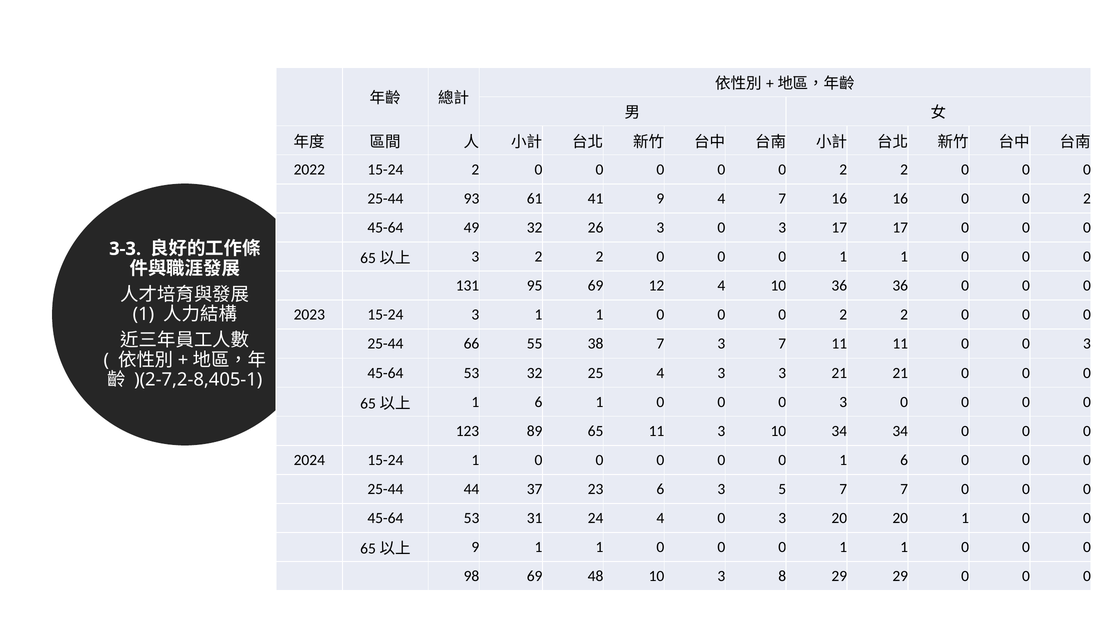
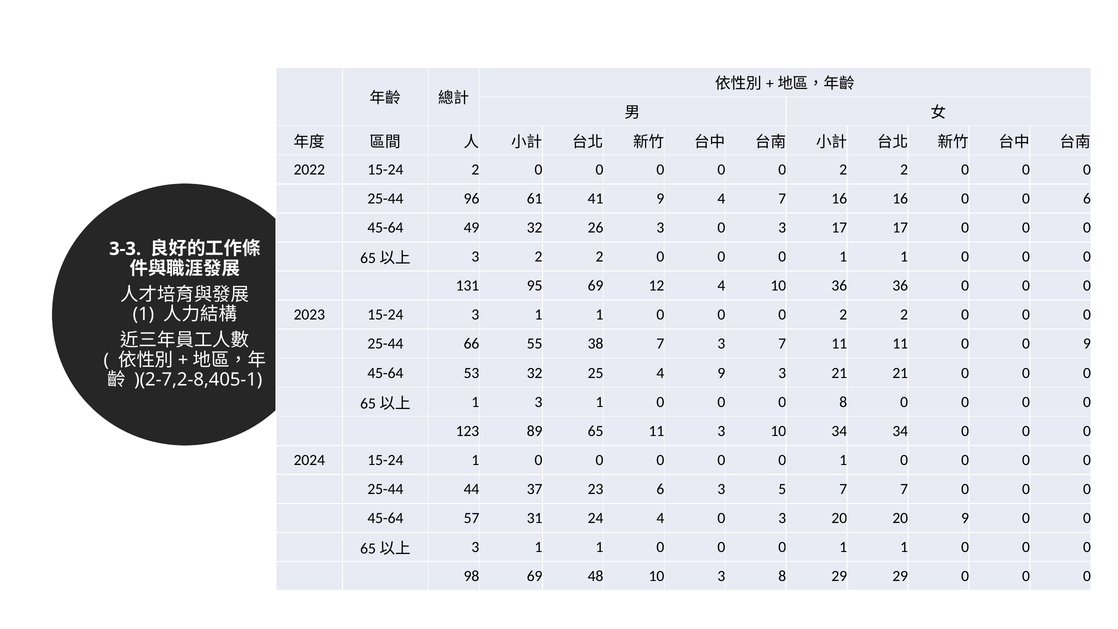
93: 93 -> 96 (472, 199)
16 0 0 2: 2 -> 6 (1087, 199)
11 0 0 3: 3 -> 9 (1087, 344)
4 3: 3 -> 9 (721, 373)
6: 6 -> 3 (539, 402)
0 0 0 3: 3 -> 8 (843, 402)
0 1 6: 6 -> 0 (904, 460)
53: 53 -> 57 (472, 518)
20 1: 1 -> 9 (965, 518)
9: 9 -> 3 (475, 547)
